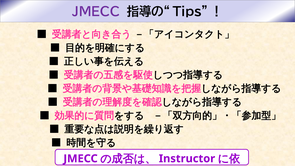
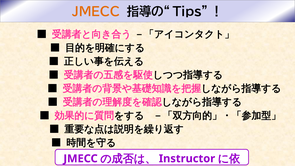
JMECC colour: purple -> orange (96, 12)
